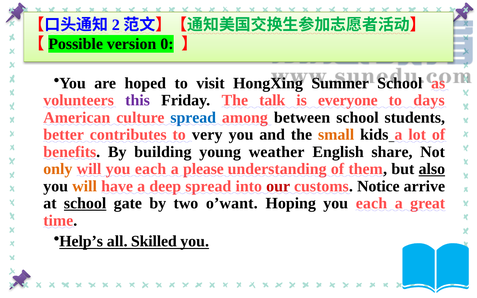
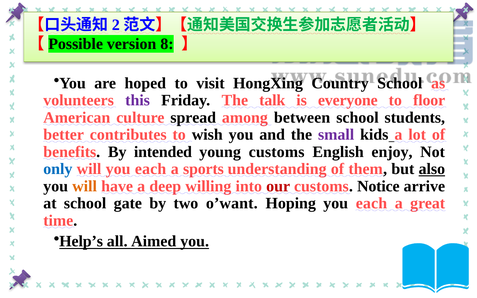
0: 0 -> 8 (167, 44)
Summer: Summer -> Country (340, 83)
days: days -> floor (429, 100)
spread colour: blue -> black (193, 118)
very: very -> wish (207, 135)
small colour: orange -> purple (336, 135)
building: building -> intended (163, 152)
young weather: weather -> customs (277, 152)
share: share -> enjoy (392, 152)
only colour: orange -> blue (58, 169)
please: please -> sports (203, 169)
deep spread: spread -> willing (208, 186)
school underline: present -> none (85, 203)
Skilled: Skilled -> Aimed (154, 242)
